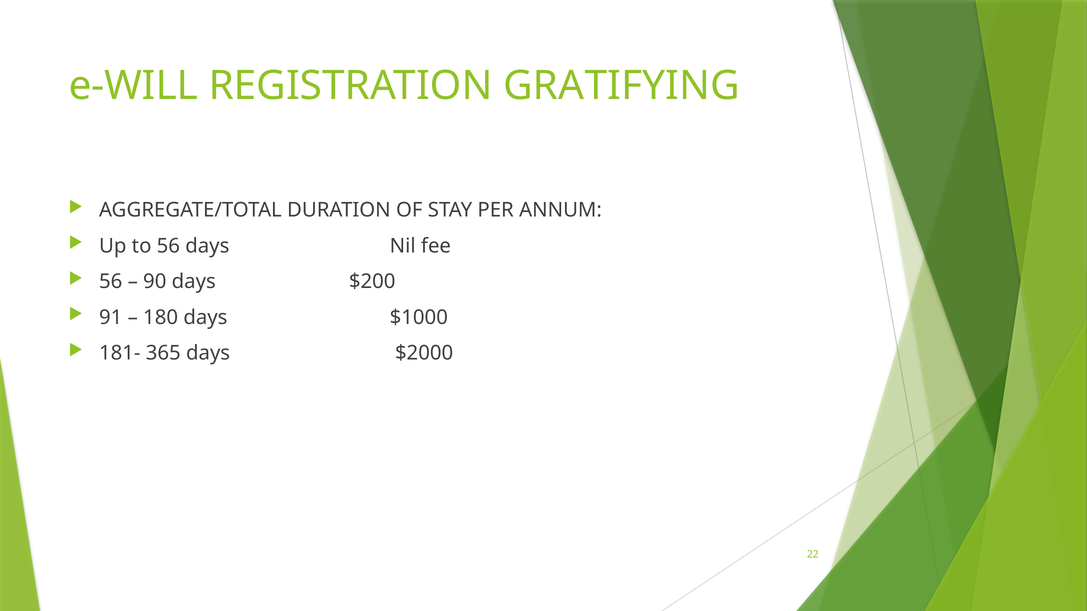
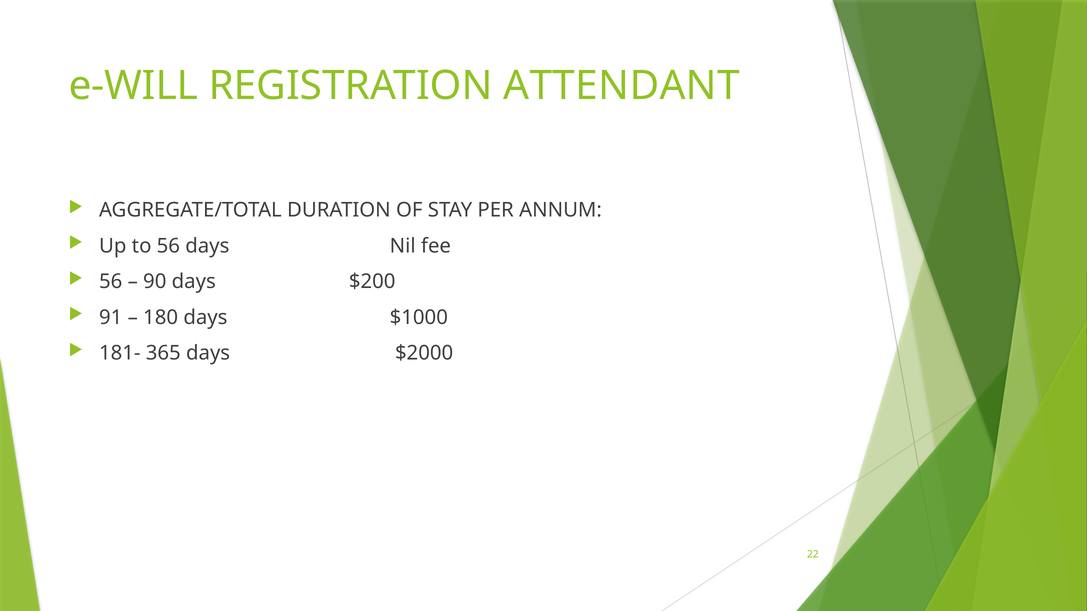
GRATIFYING: GRATIFYING -> ATTENDANT (622, 86)
